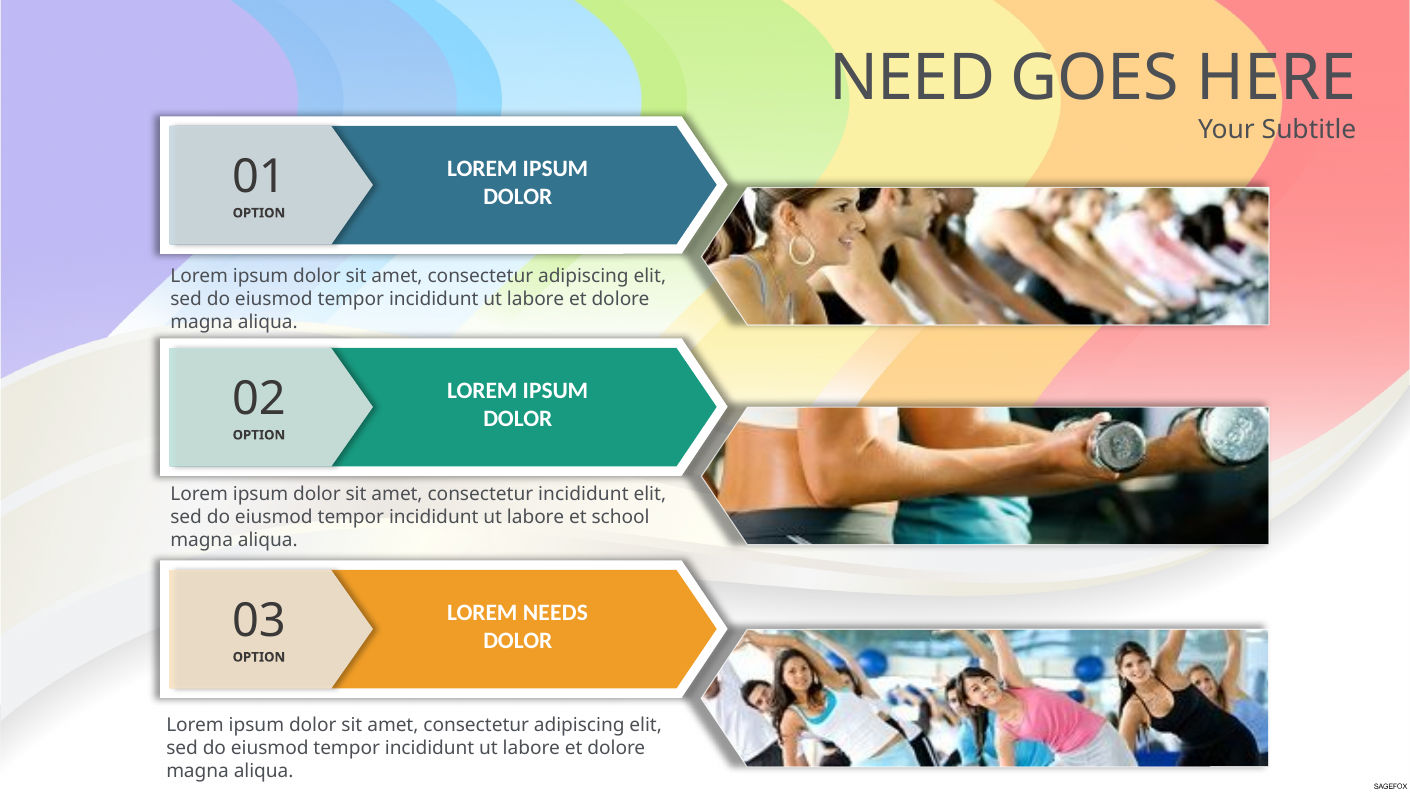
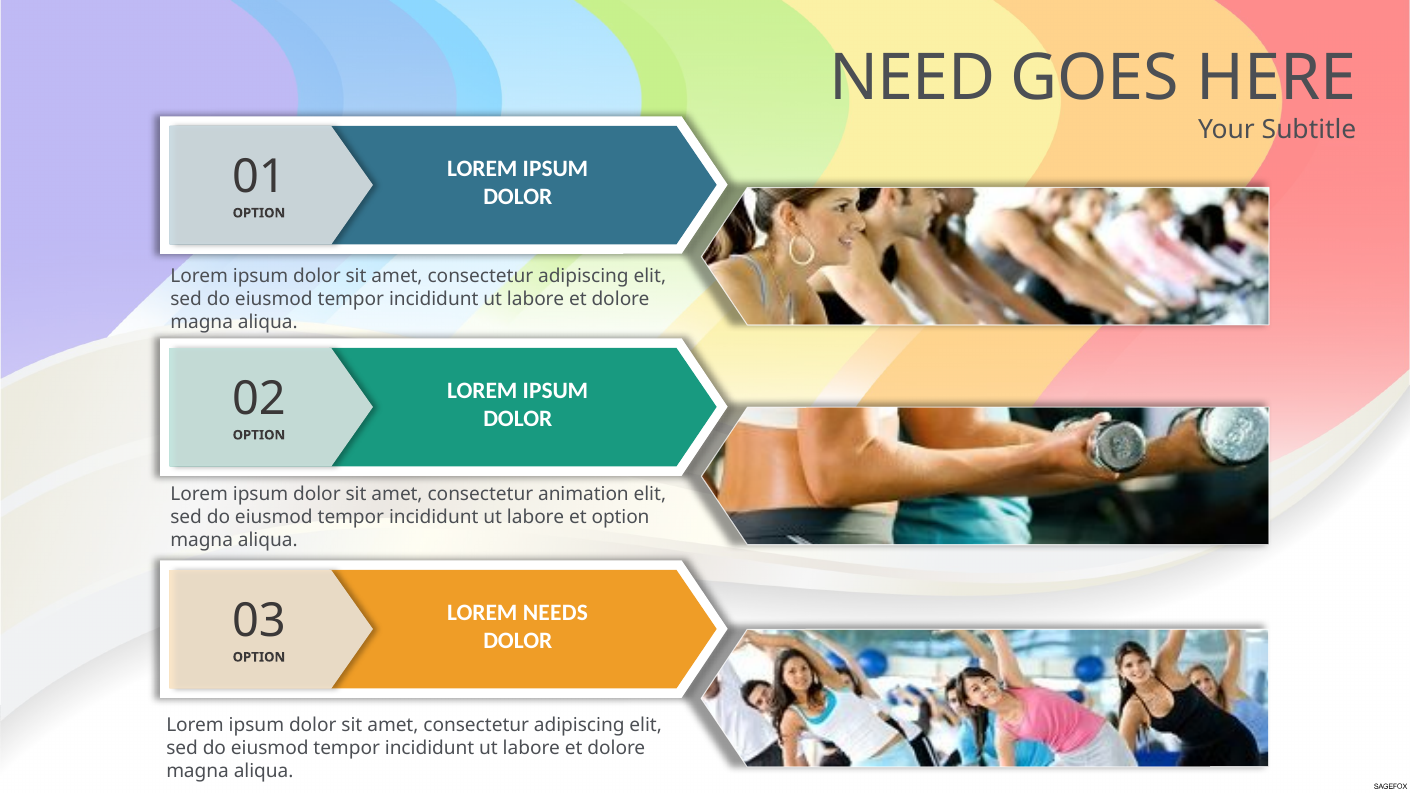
consectetur incididunt: incididunt -> animation (583, 494)
et school: school -> option (621, 517)
